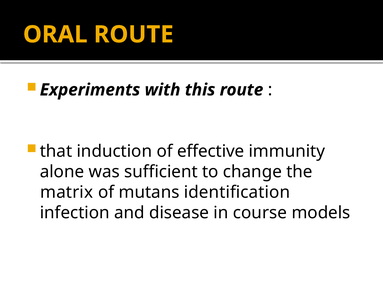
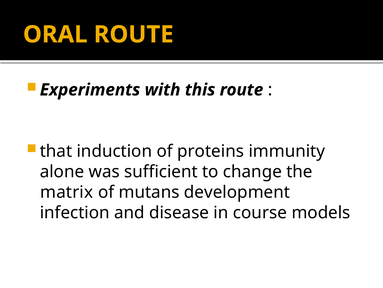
effective: effective -> proteins (211, 151)
identification: identification -> development (237, 192)
